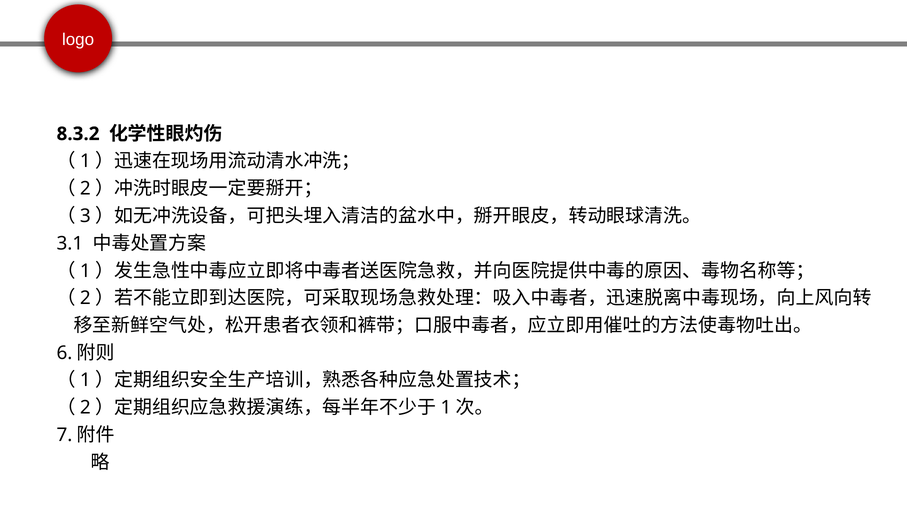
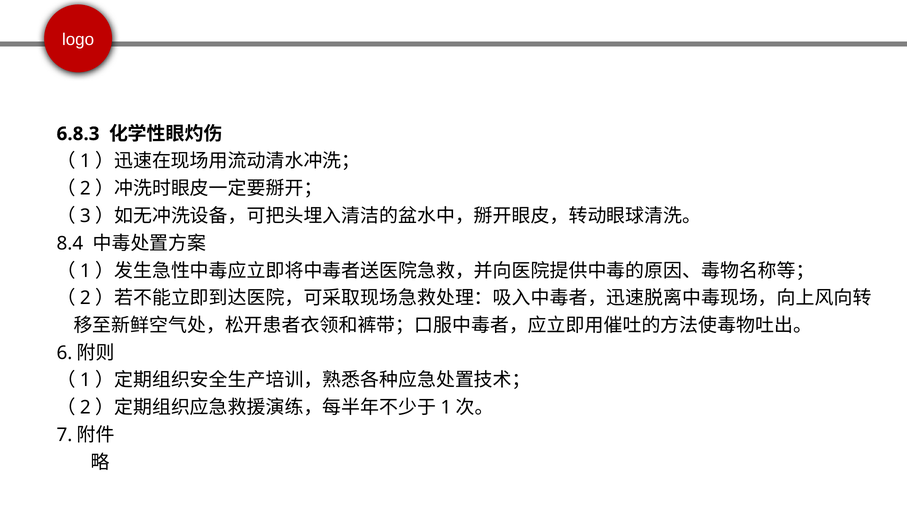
8.3.2: 8.3.2 -> 6.8.3 (78, 134)
3.1: 3.1 -> 8.4 (70, 243)
